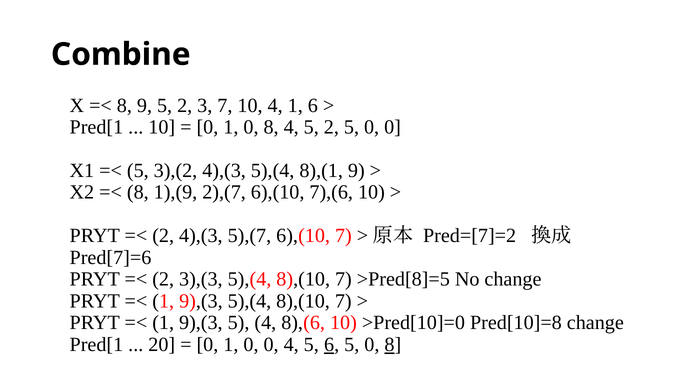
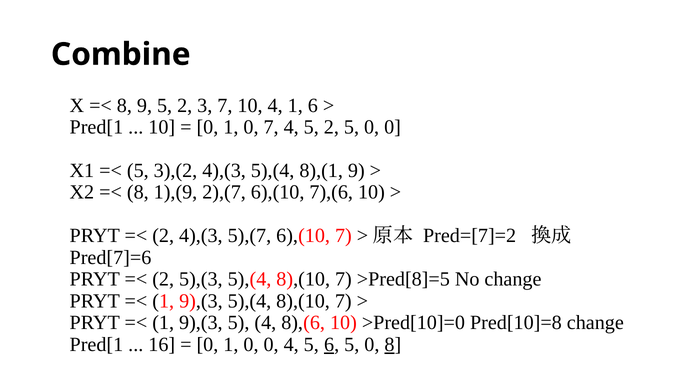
1 0 8: 8 -> 7 (271, 127)
3),(3: 3),(3 -> 5),(3 (201, 279)
20: 20 -> 16 (162, 344)
